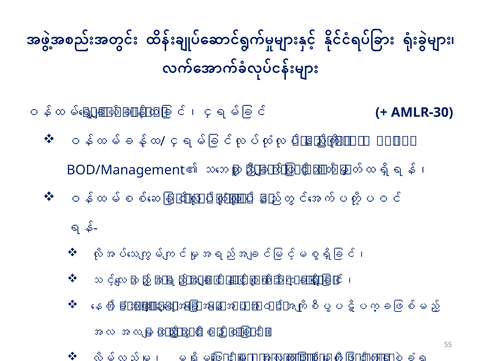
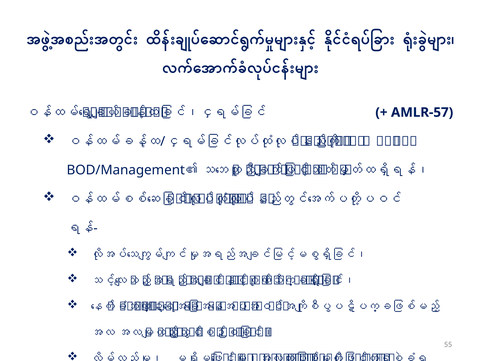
AMLR-30: AMLR-30 -> AMLR-57 (422, 112)
